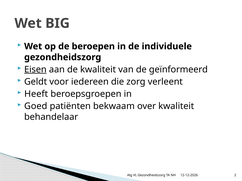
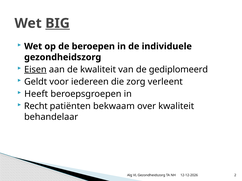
BIG underline: none -> present (58, 23)
geïnformeerd: geïnformeerd -> gediplomeerd (178, 70)
Goed: Goed -> Recht (36, 106)
